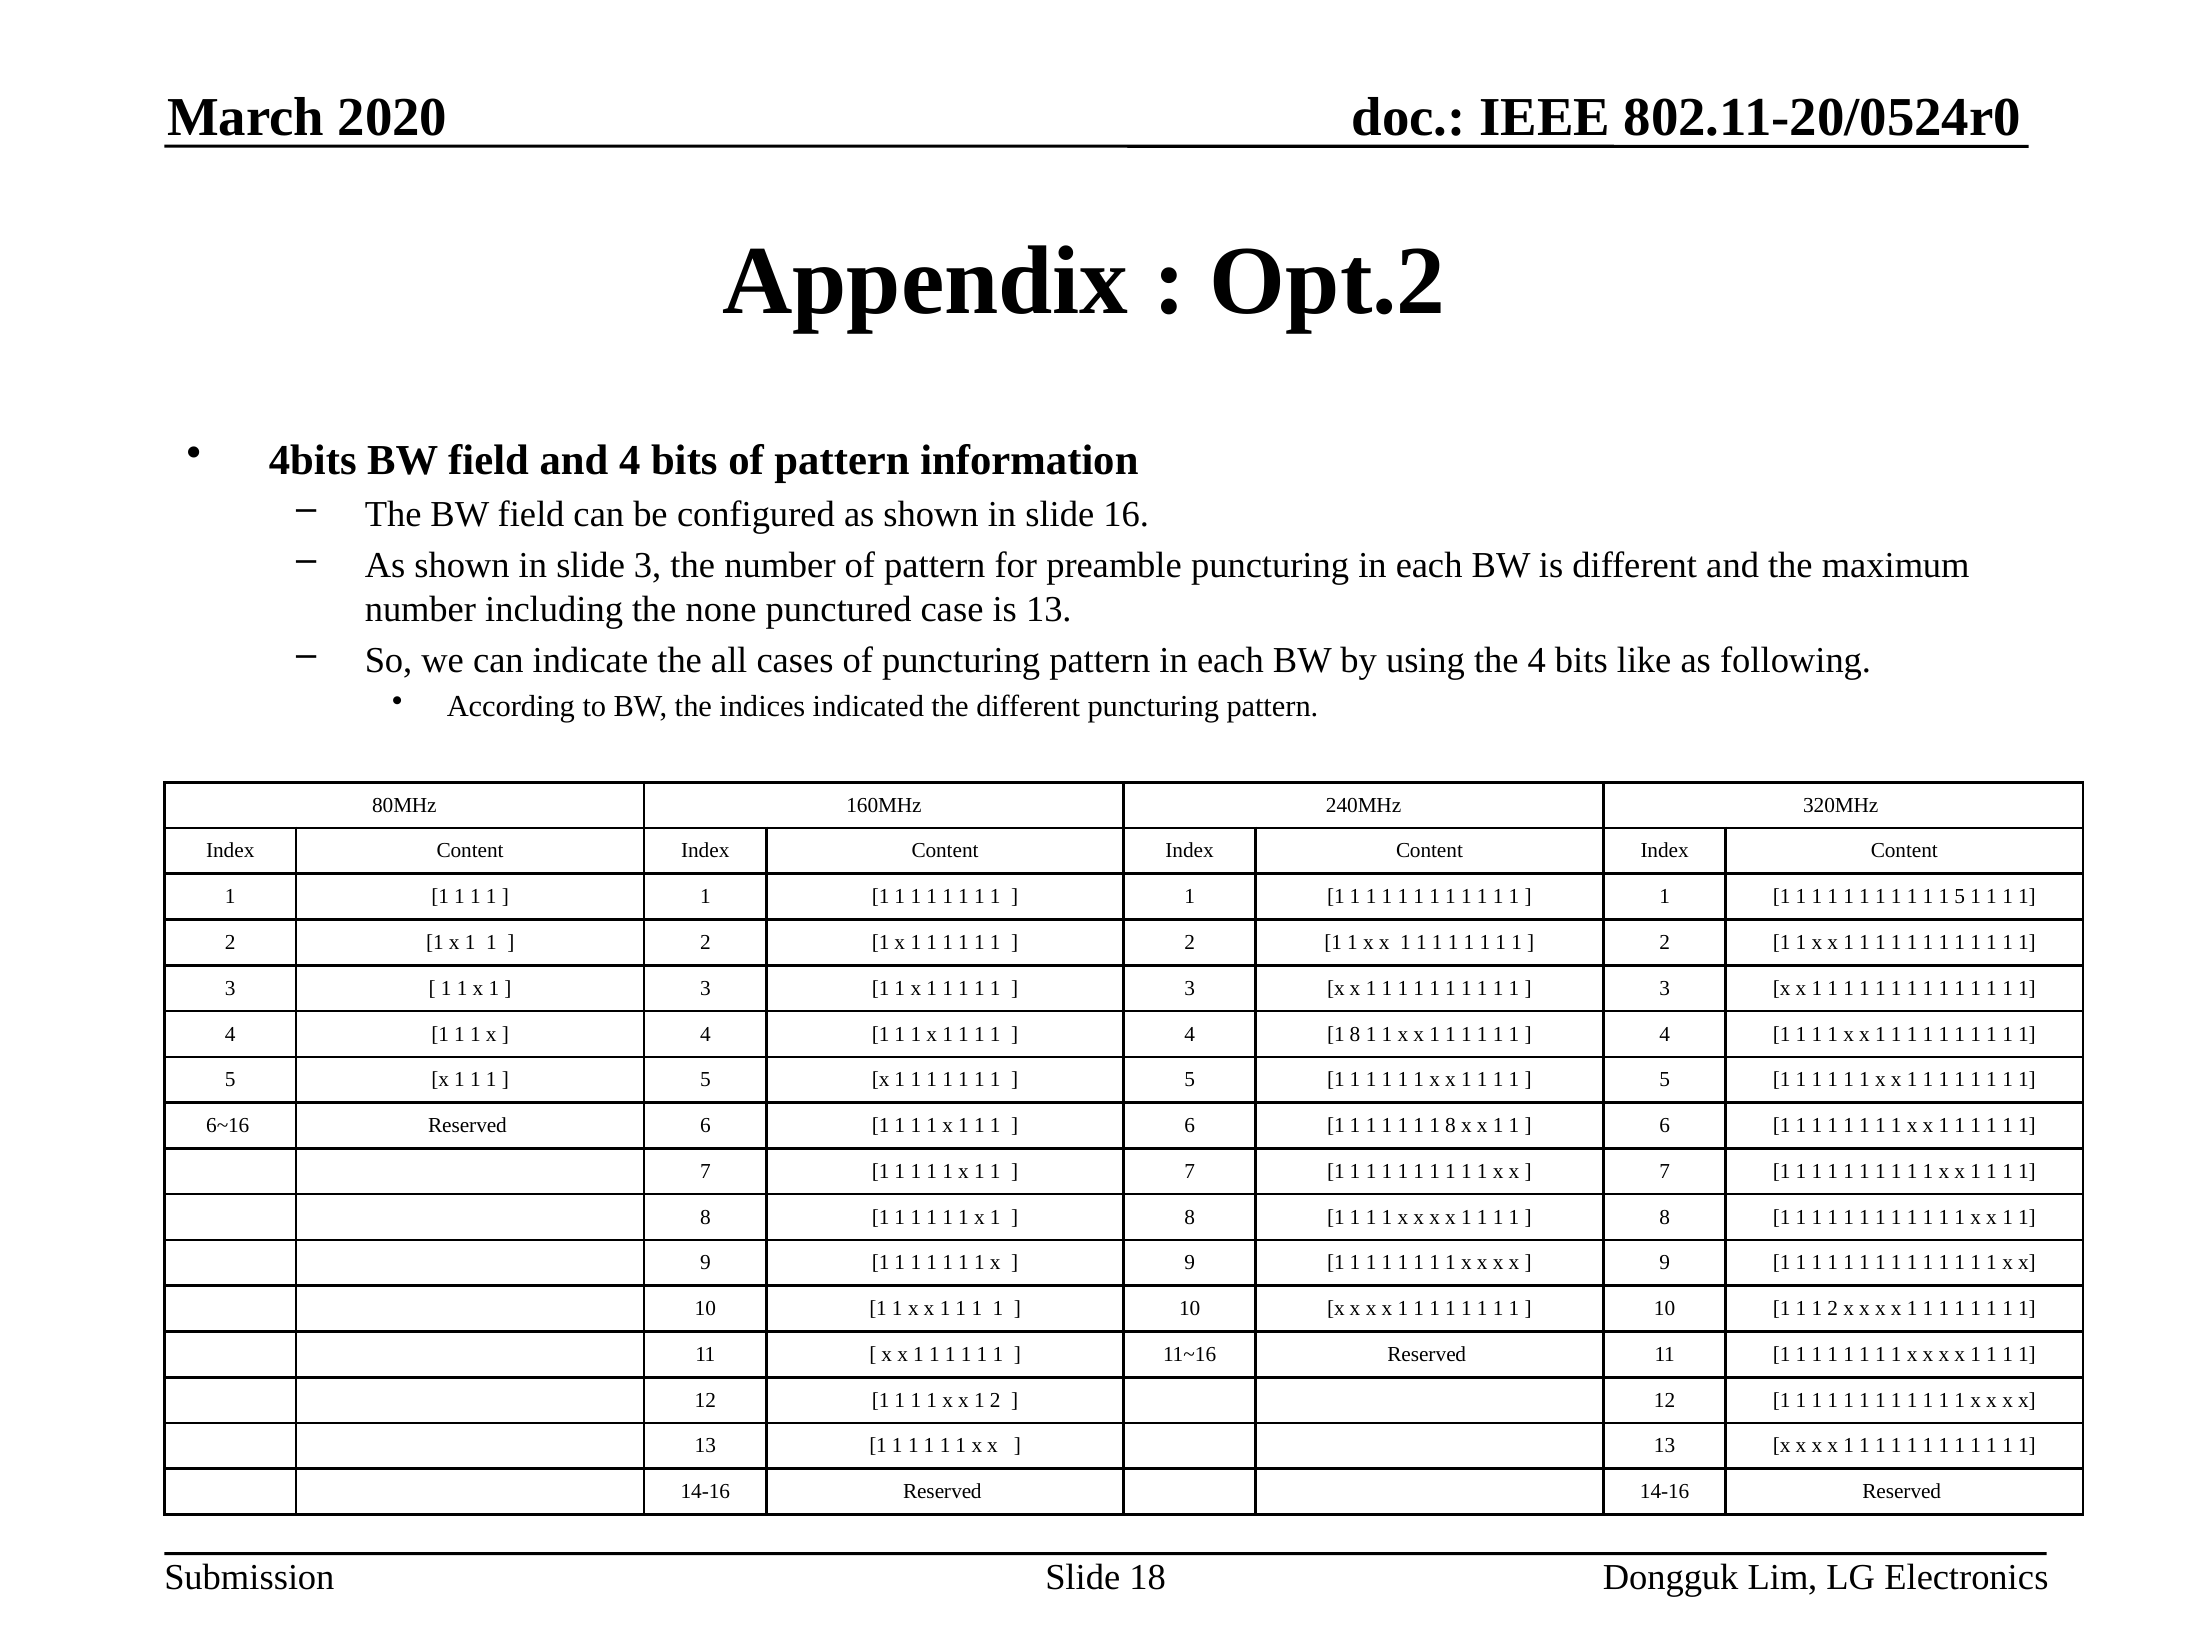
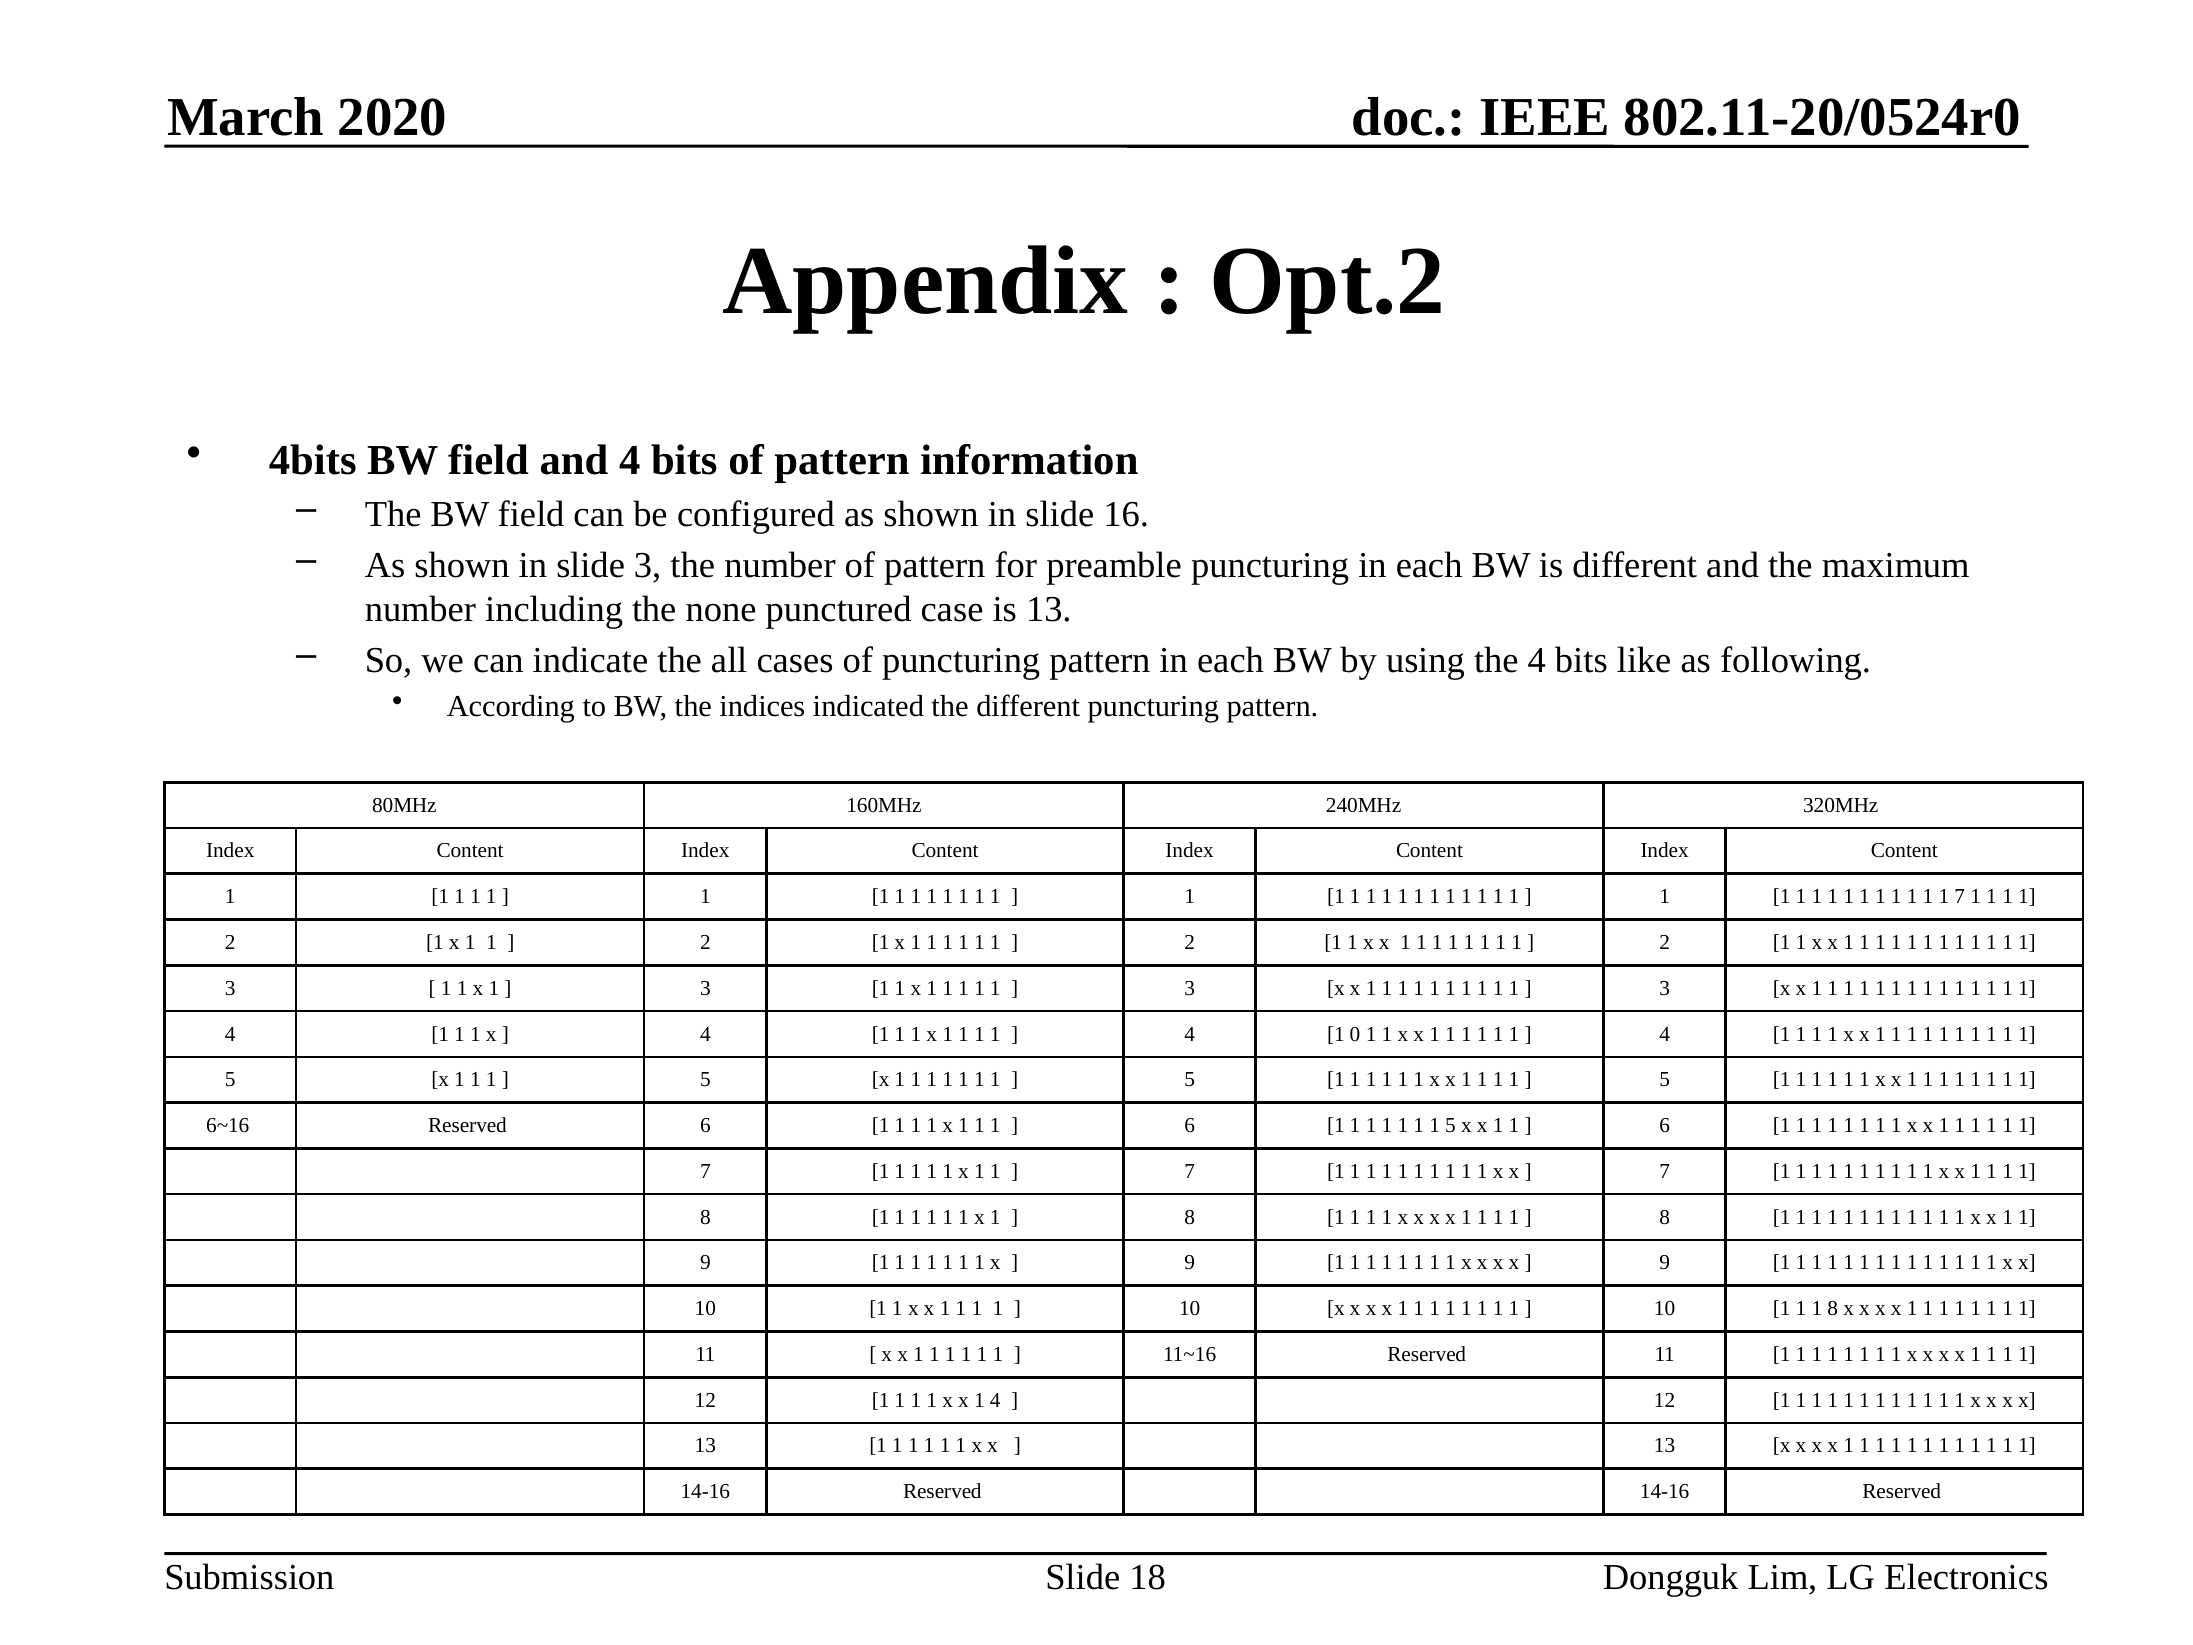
5: 5 -> 7 (1960, 897)
4 1 8: 8 -> 0 (1355, 1034)
8: 8 -> 5 (1450, 1125)
2: 2 -> 8 (1833, 1308)
x 1 2: 2 -> 4 (995, 1400)
